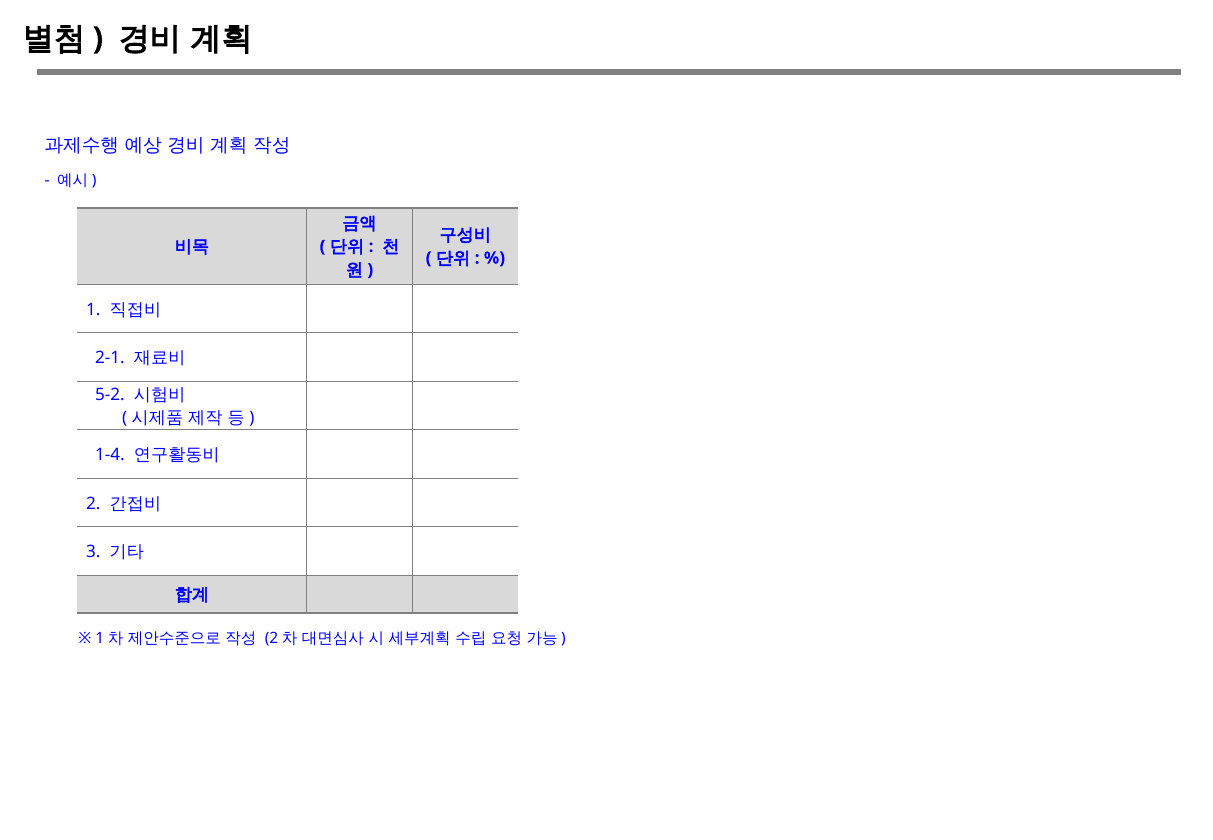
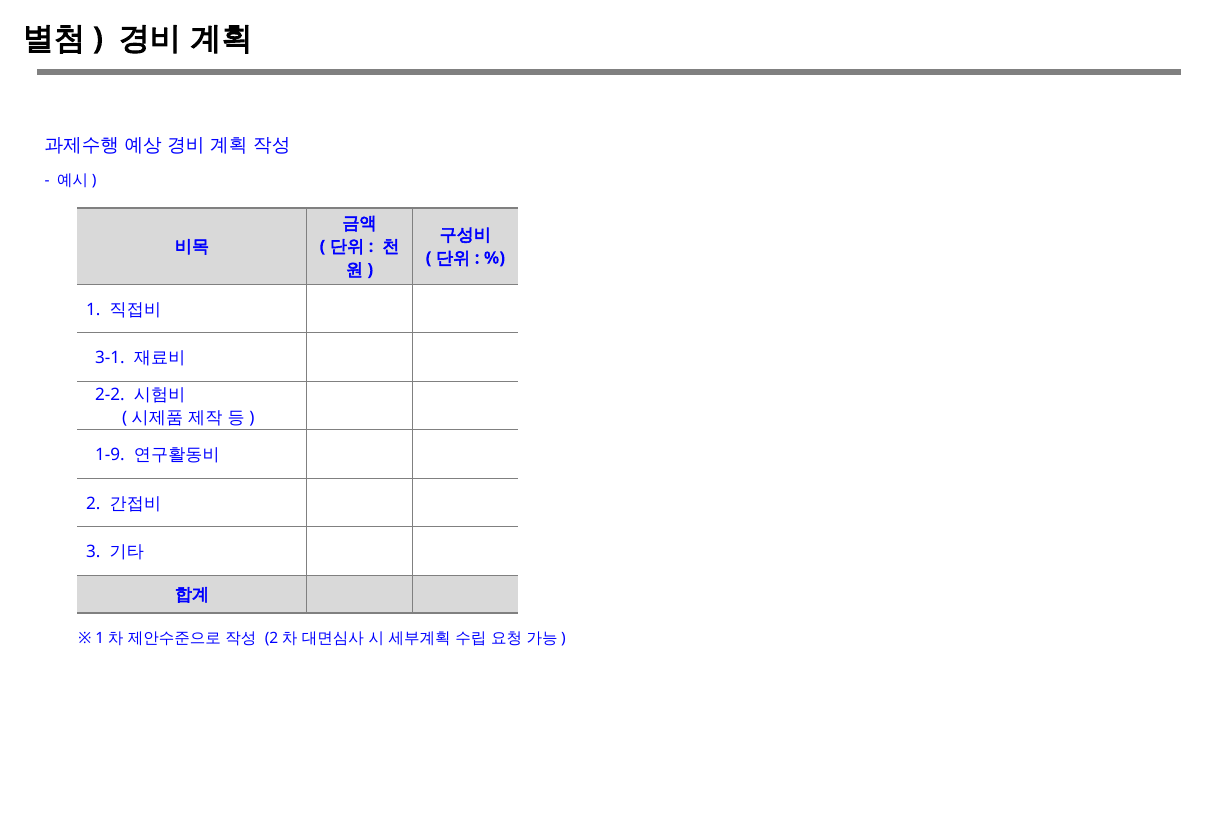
2-1: 2-1 -> 3-1 (110, 358)
5-2: 5-2 -> 2-2 (110, 395)
1-4: 1-4 -> 1-9 (110, 455)
